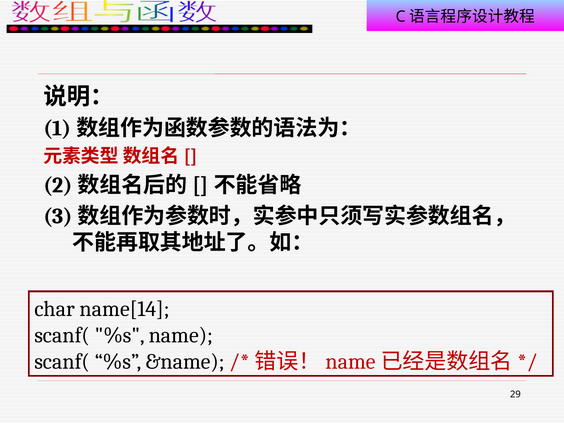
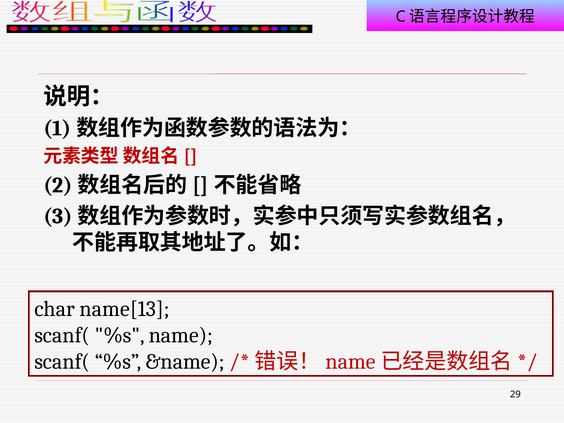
name[14: name[14 -> name[13 (125, 309)
